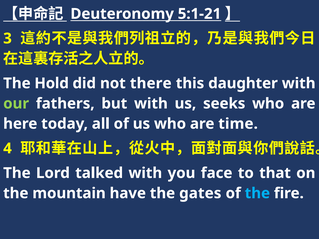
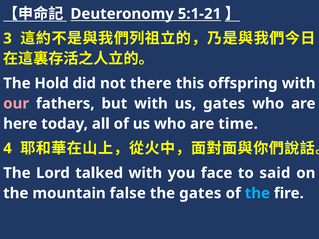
daughter: daughter -> offspring (243, 83)
our colour: light green -> pink (16, 104)
us seeks: seeks -> gates (224, 104)
that: that -> said (275, 173)
have: have -> false (128, 193)
